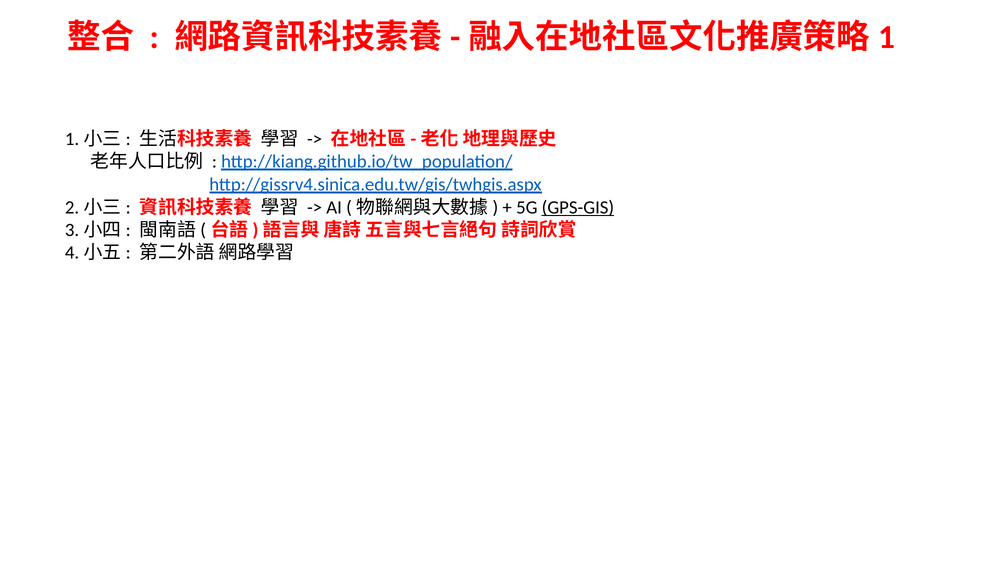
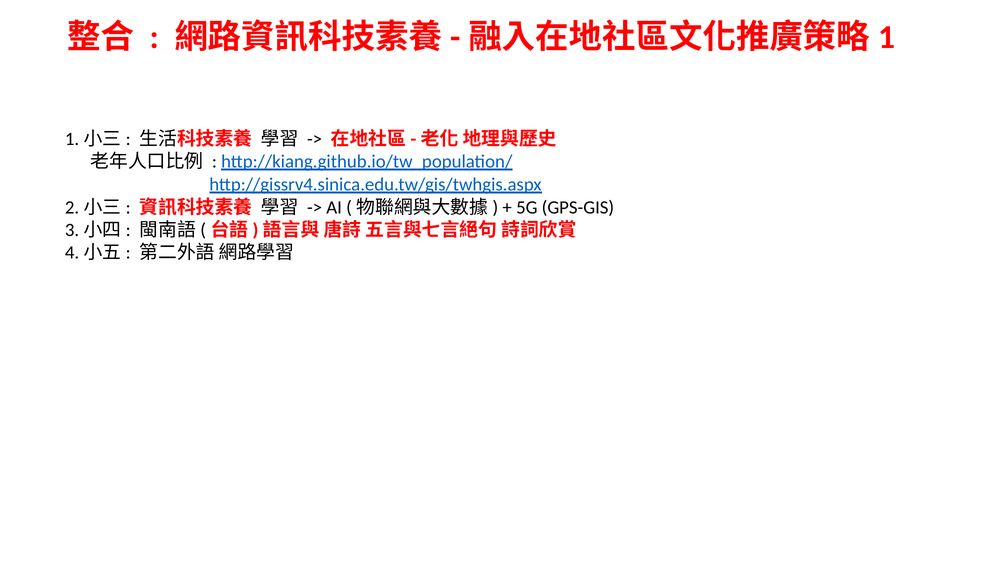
GPS-GIS underline: present -> none (578, 207)
